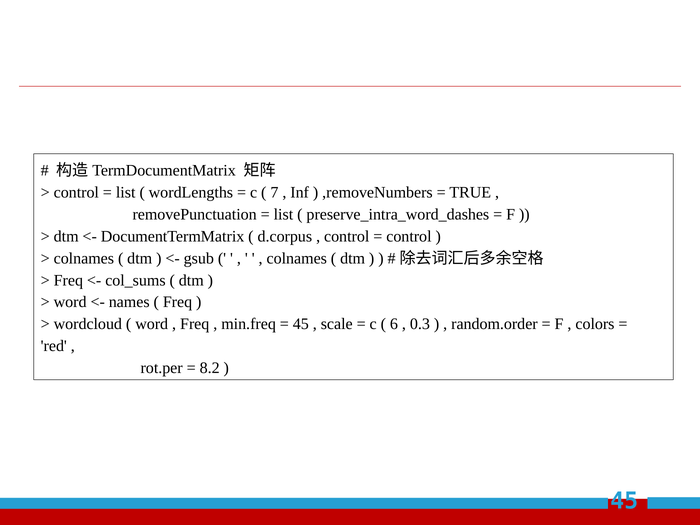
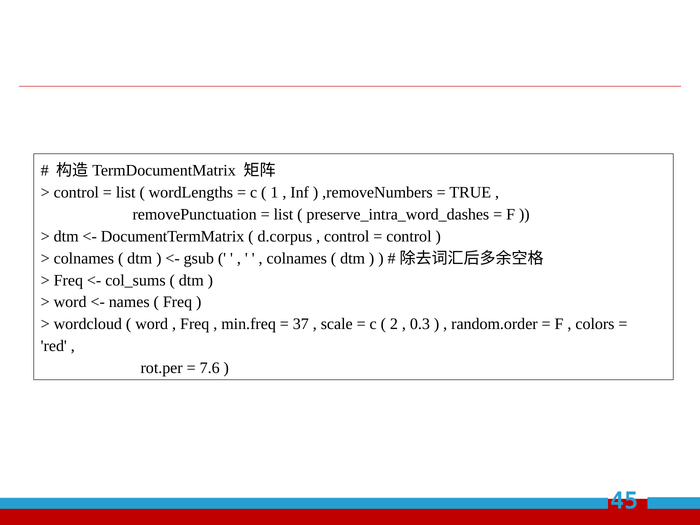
7: 7 -> 1 (274, 193)
45: 45 -> 37 (301, 324)
6: 6 -> 2 (394, 324)
8.2: 8.2 -> 7.6 (210, 368)
